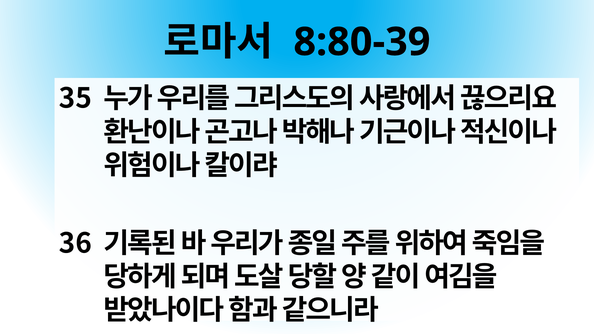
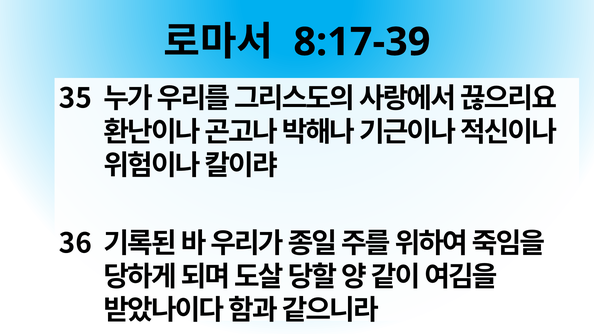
8:80-39: 8:80-39 -> 8:17-39 (362, 42)
